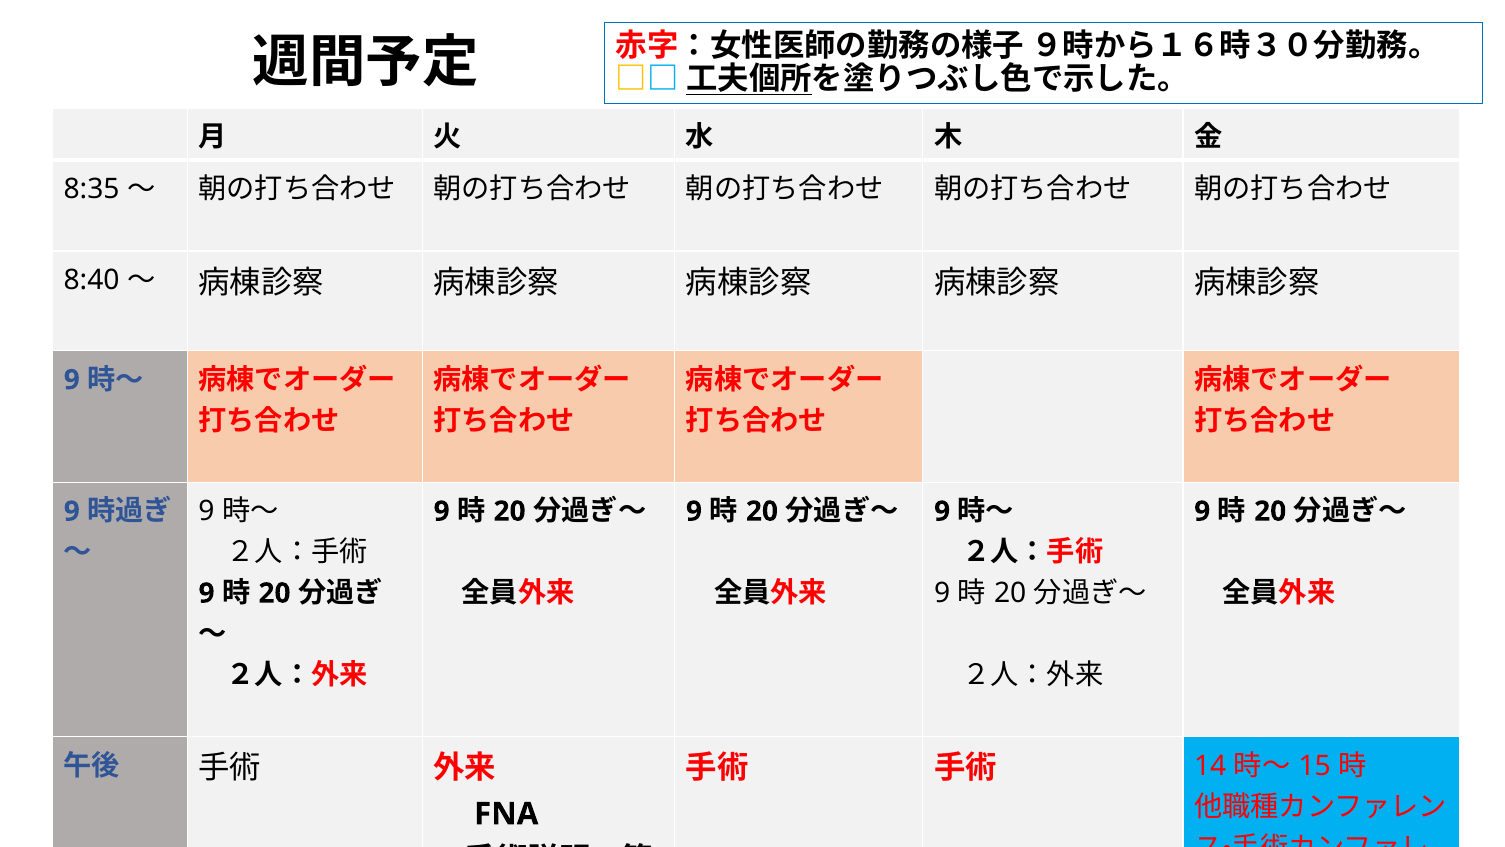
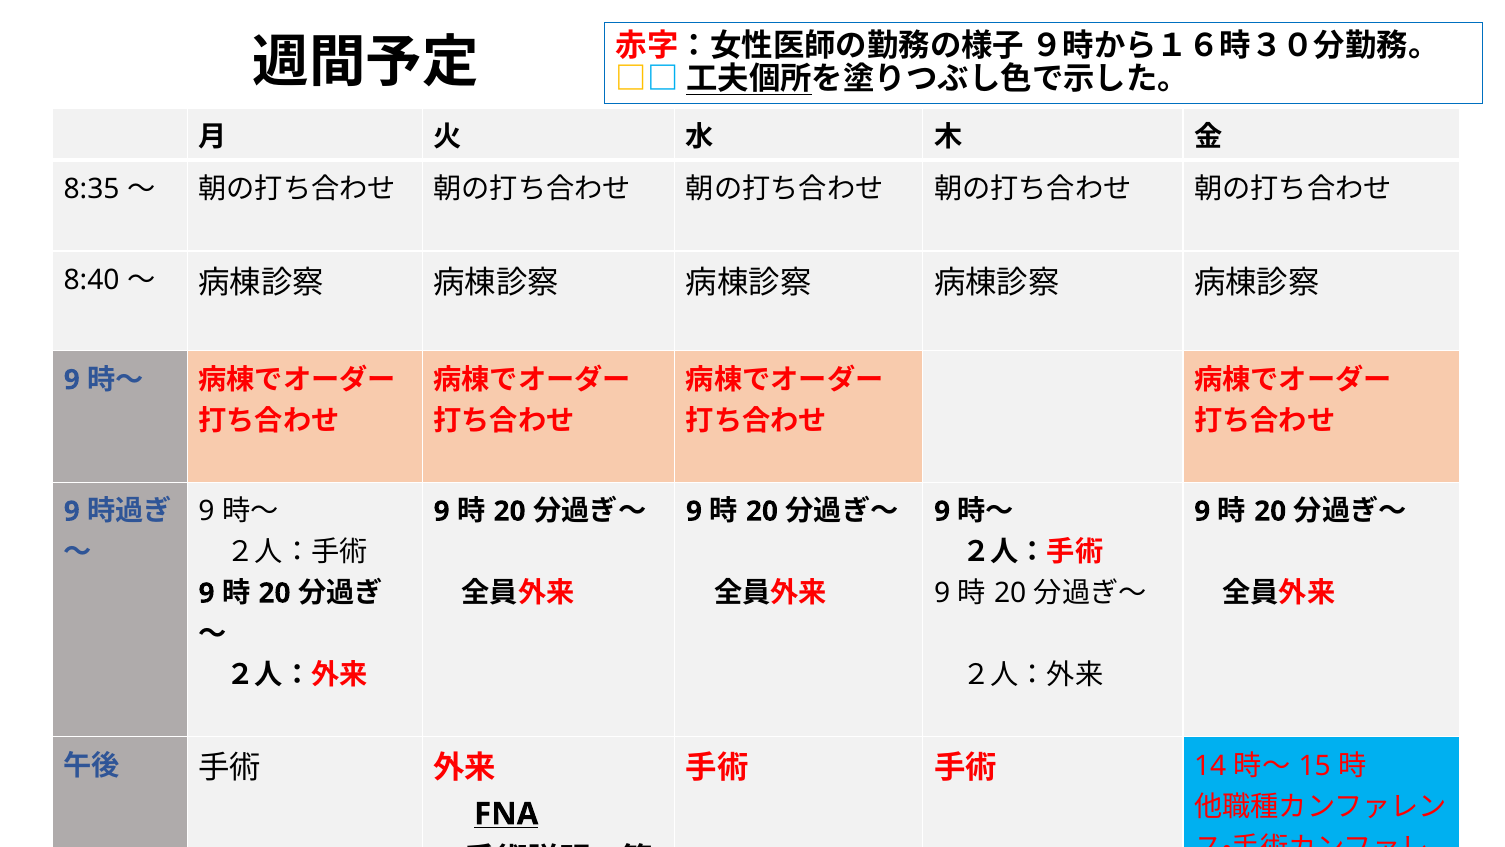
FNA underline: none -> present (506, 814)
